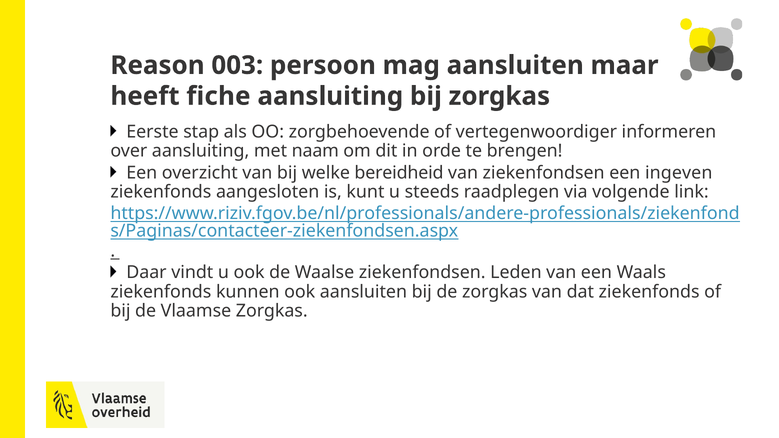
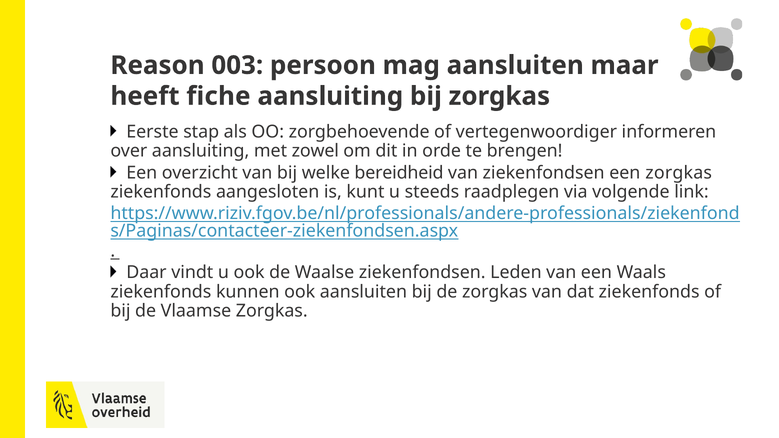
naam: naam -> zowel (315, 151)
een ingeven: ingeven -> zorgkas (679, 173)
